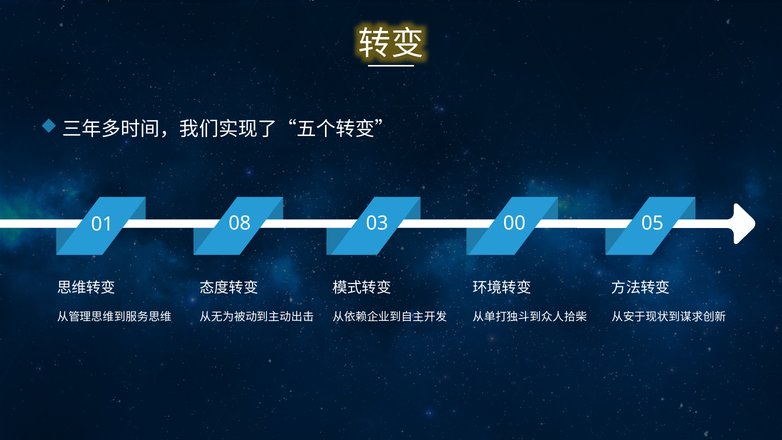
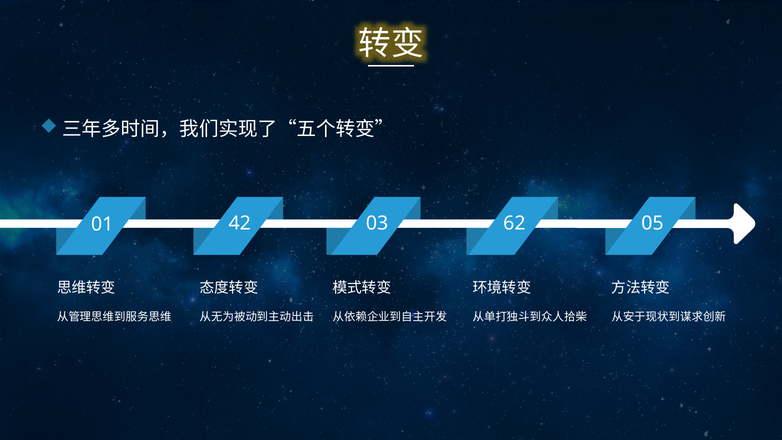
08: 08 -> 42 (240, 223)
00: 00 -> 62 (514, 223)
